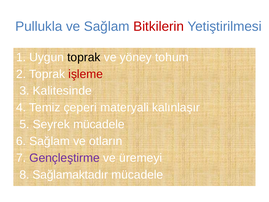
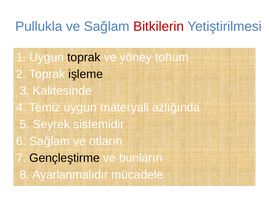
işleme colour: red -> black (86, 74)
Temiz çeperi: çeperi -> uygun (80, 107)
kalınlaşır: kalınlaşır -> azlığında (176, 107)
Seyrek mücadele: mücadele -> sistemidir (99, 124)
Gençleştirme colour: purple -> black (65, 158)
üremeyi: üremeyi -> bunların (141, 158)
Sağlamaktadır: Sağlamaktadır -> Ayarlanmalıdır (70, 174)
